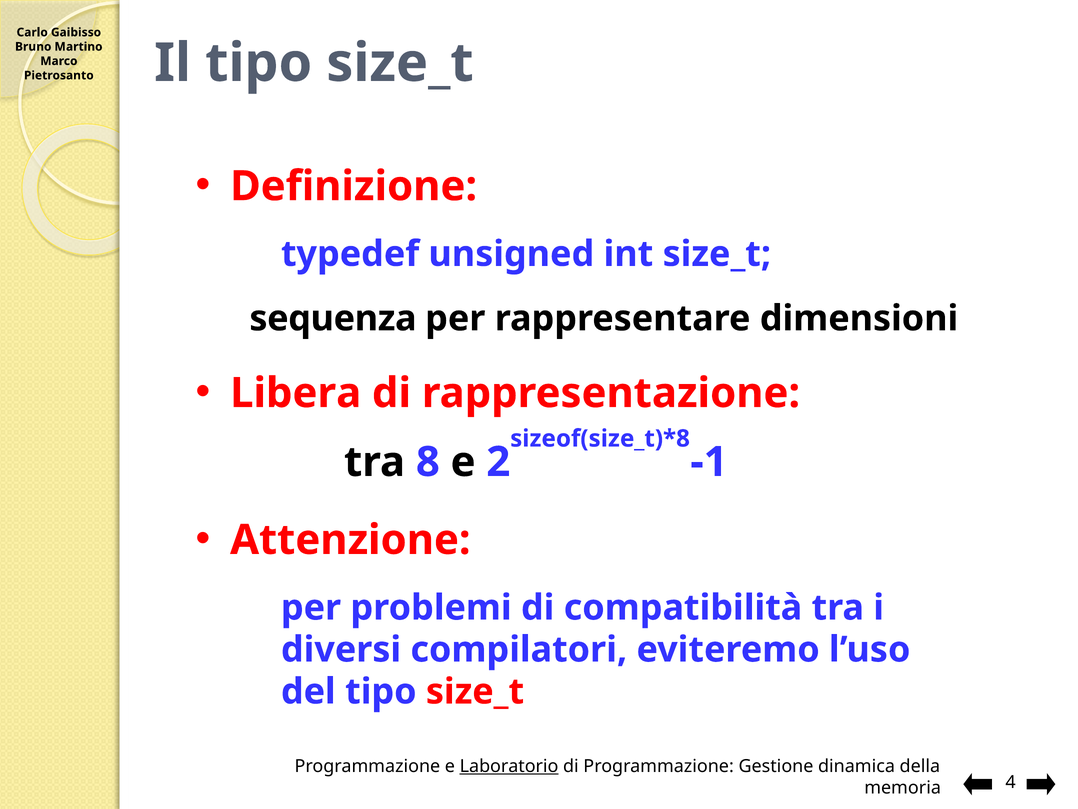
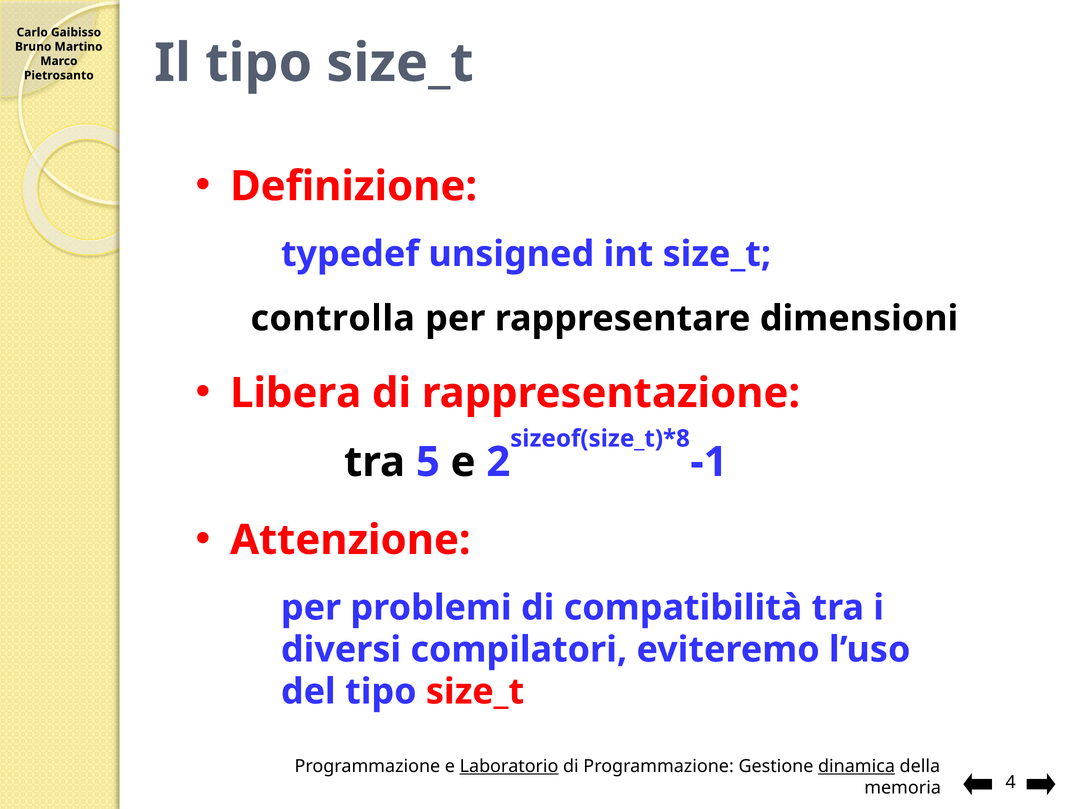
sequenza: sequenza -> controlla (333, 318)
8: 8 -> 5 (428, 462)
dinamica underline: none -> present (856, 766)
